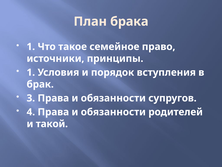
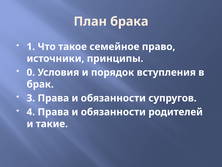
1: 1 -> 0 (31, 72)
такой: такой -> такие (52, 124)
